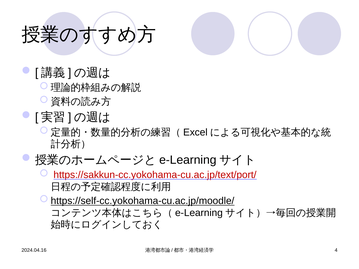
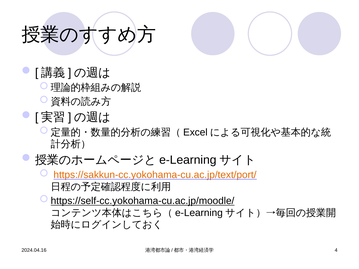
https://sakkun-cc.yokohama-cu.ac.jp/text/port/ colour: red -> orange (155, 175)
